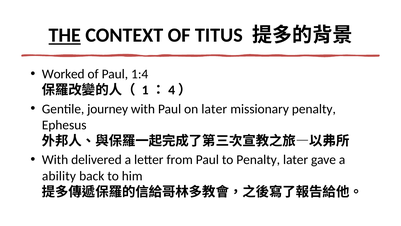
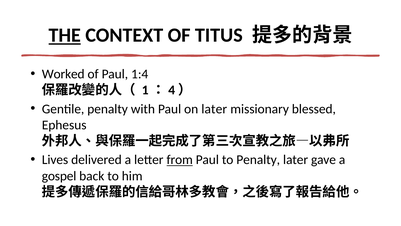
Gentile journey: journey -> penalty (108, 109)
missionary penalty: penalty -> blessed (314, 109)
With: With -> Lives (55, 160)
from underline: none -> present (180, 160)
ability: ability -> gospel (59, 176)
